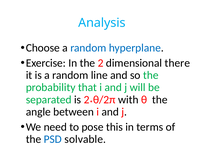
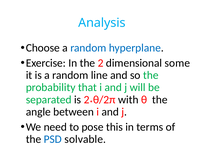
there: there -> some (177, 63)
